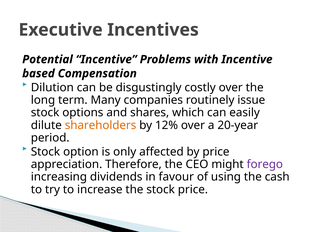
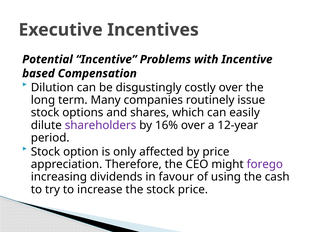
shareholders colour: orange -> purple (101, 125)
12%: 12% -> 16% (167, 125)
20-year: 20-year -> 12-year (238, 125)
